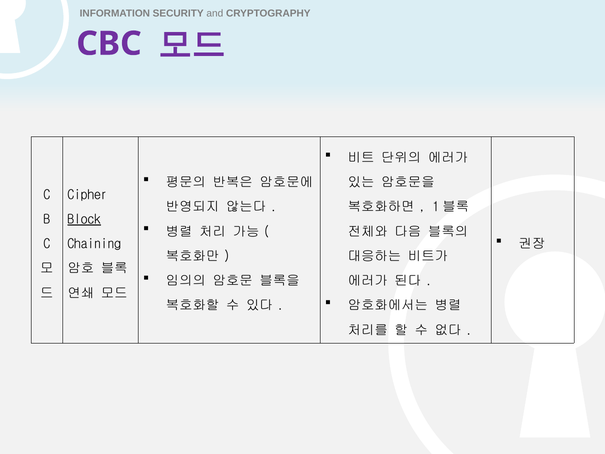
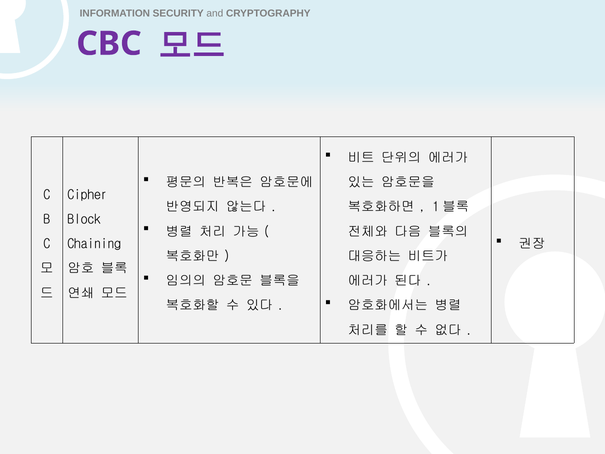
Block underline: present -> none (84, 219)
